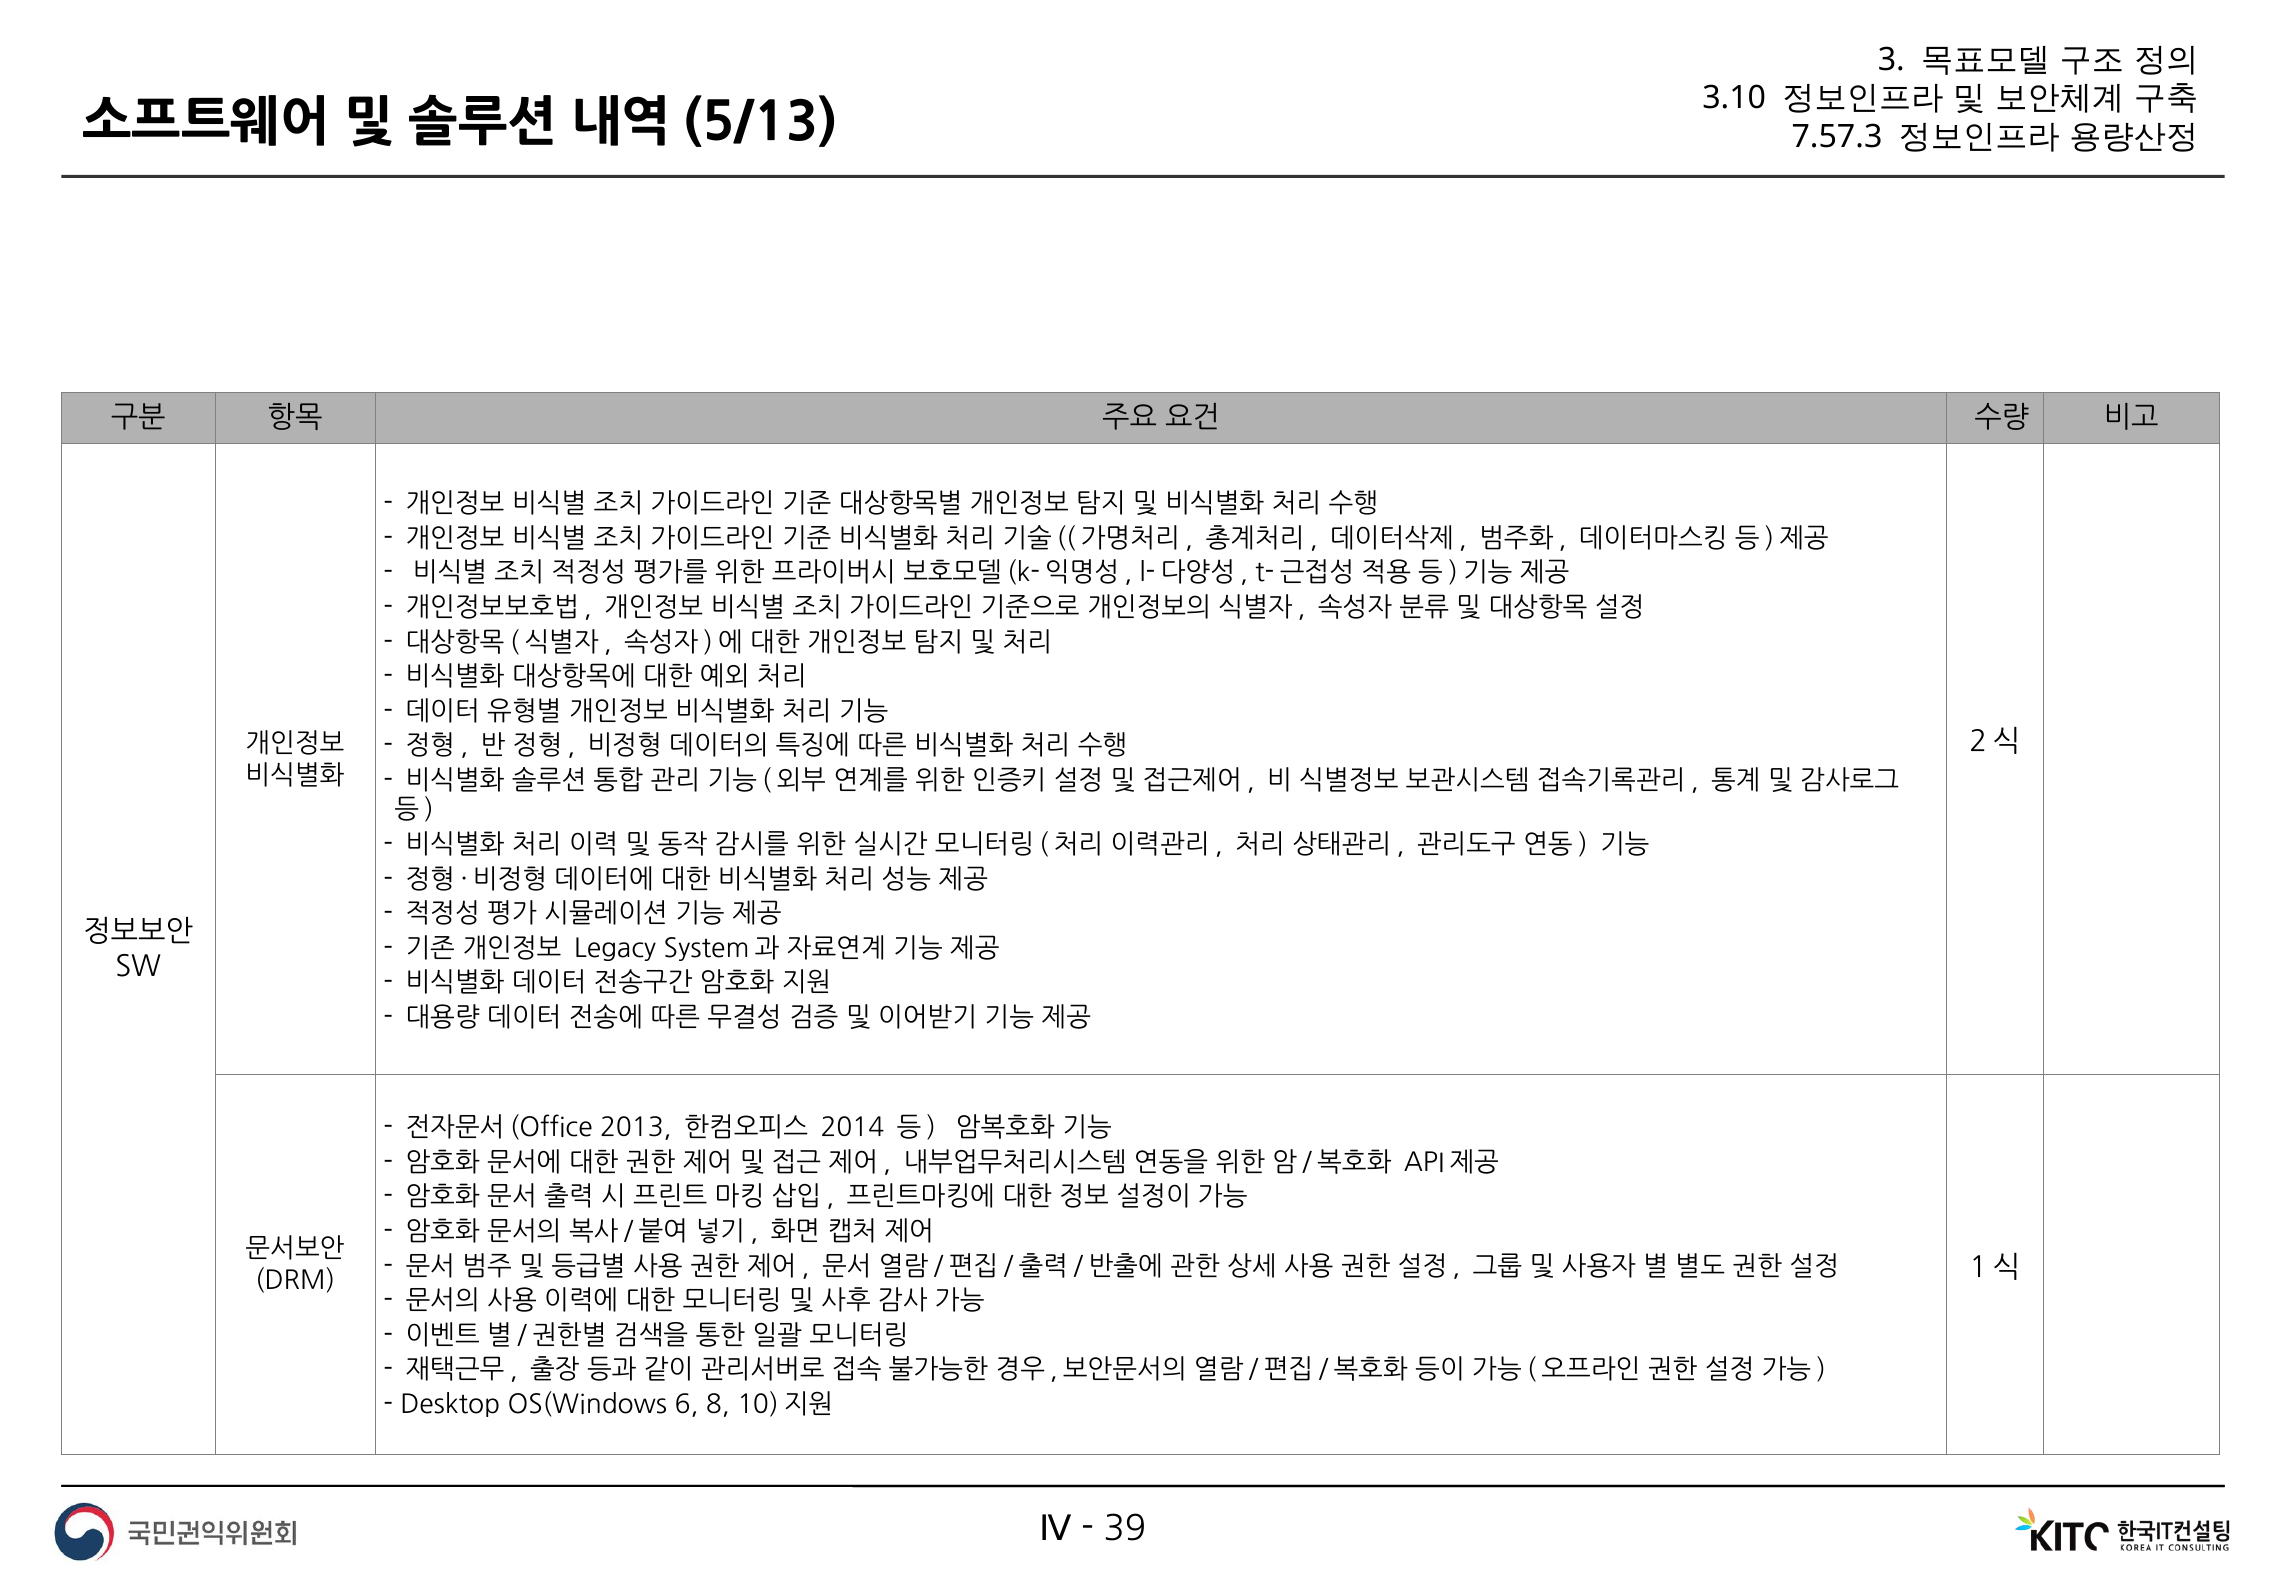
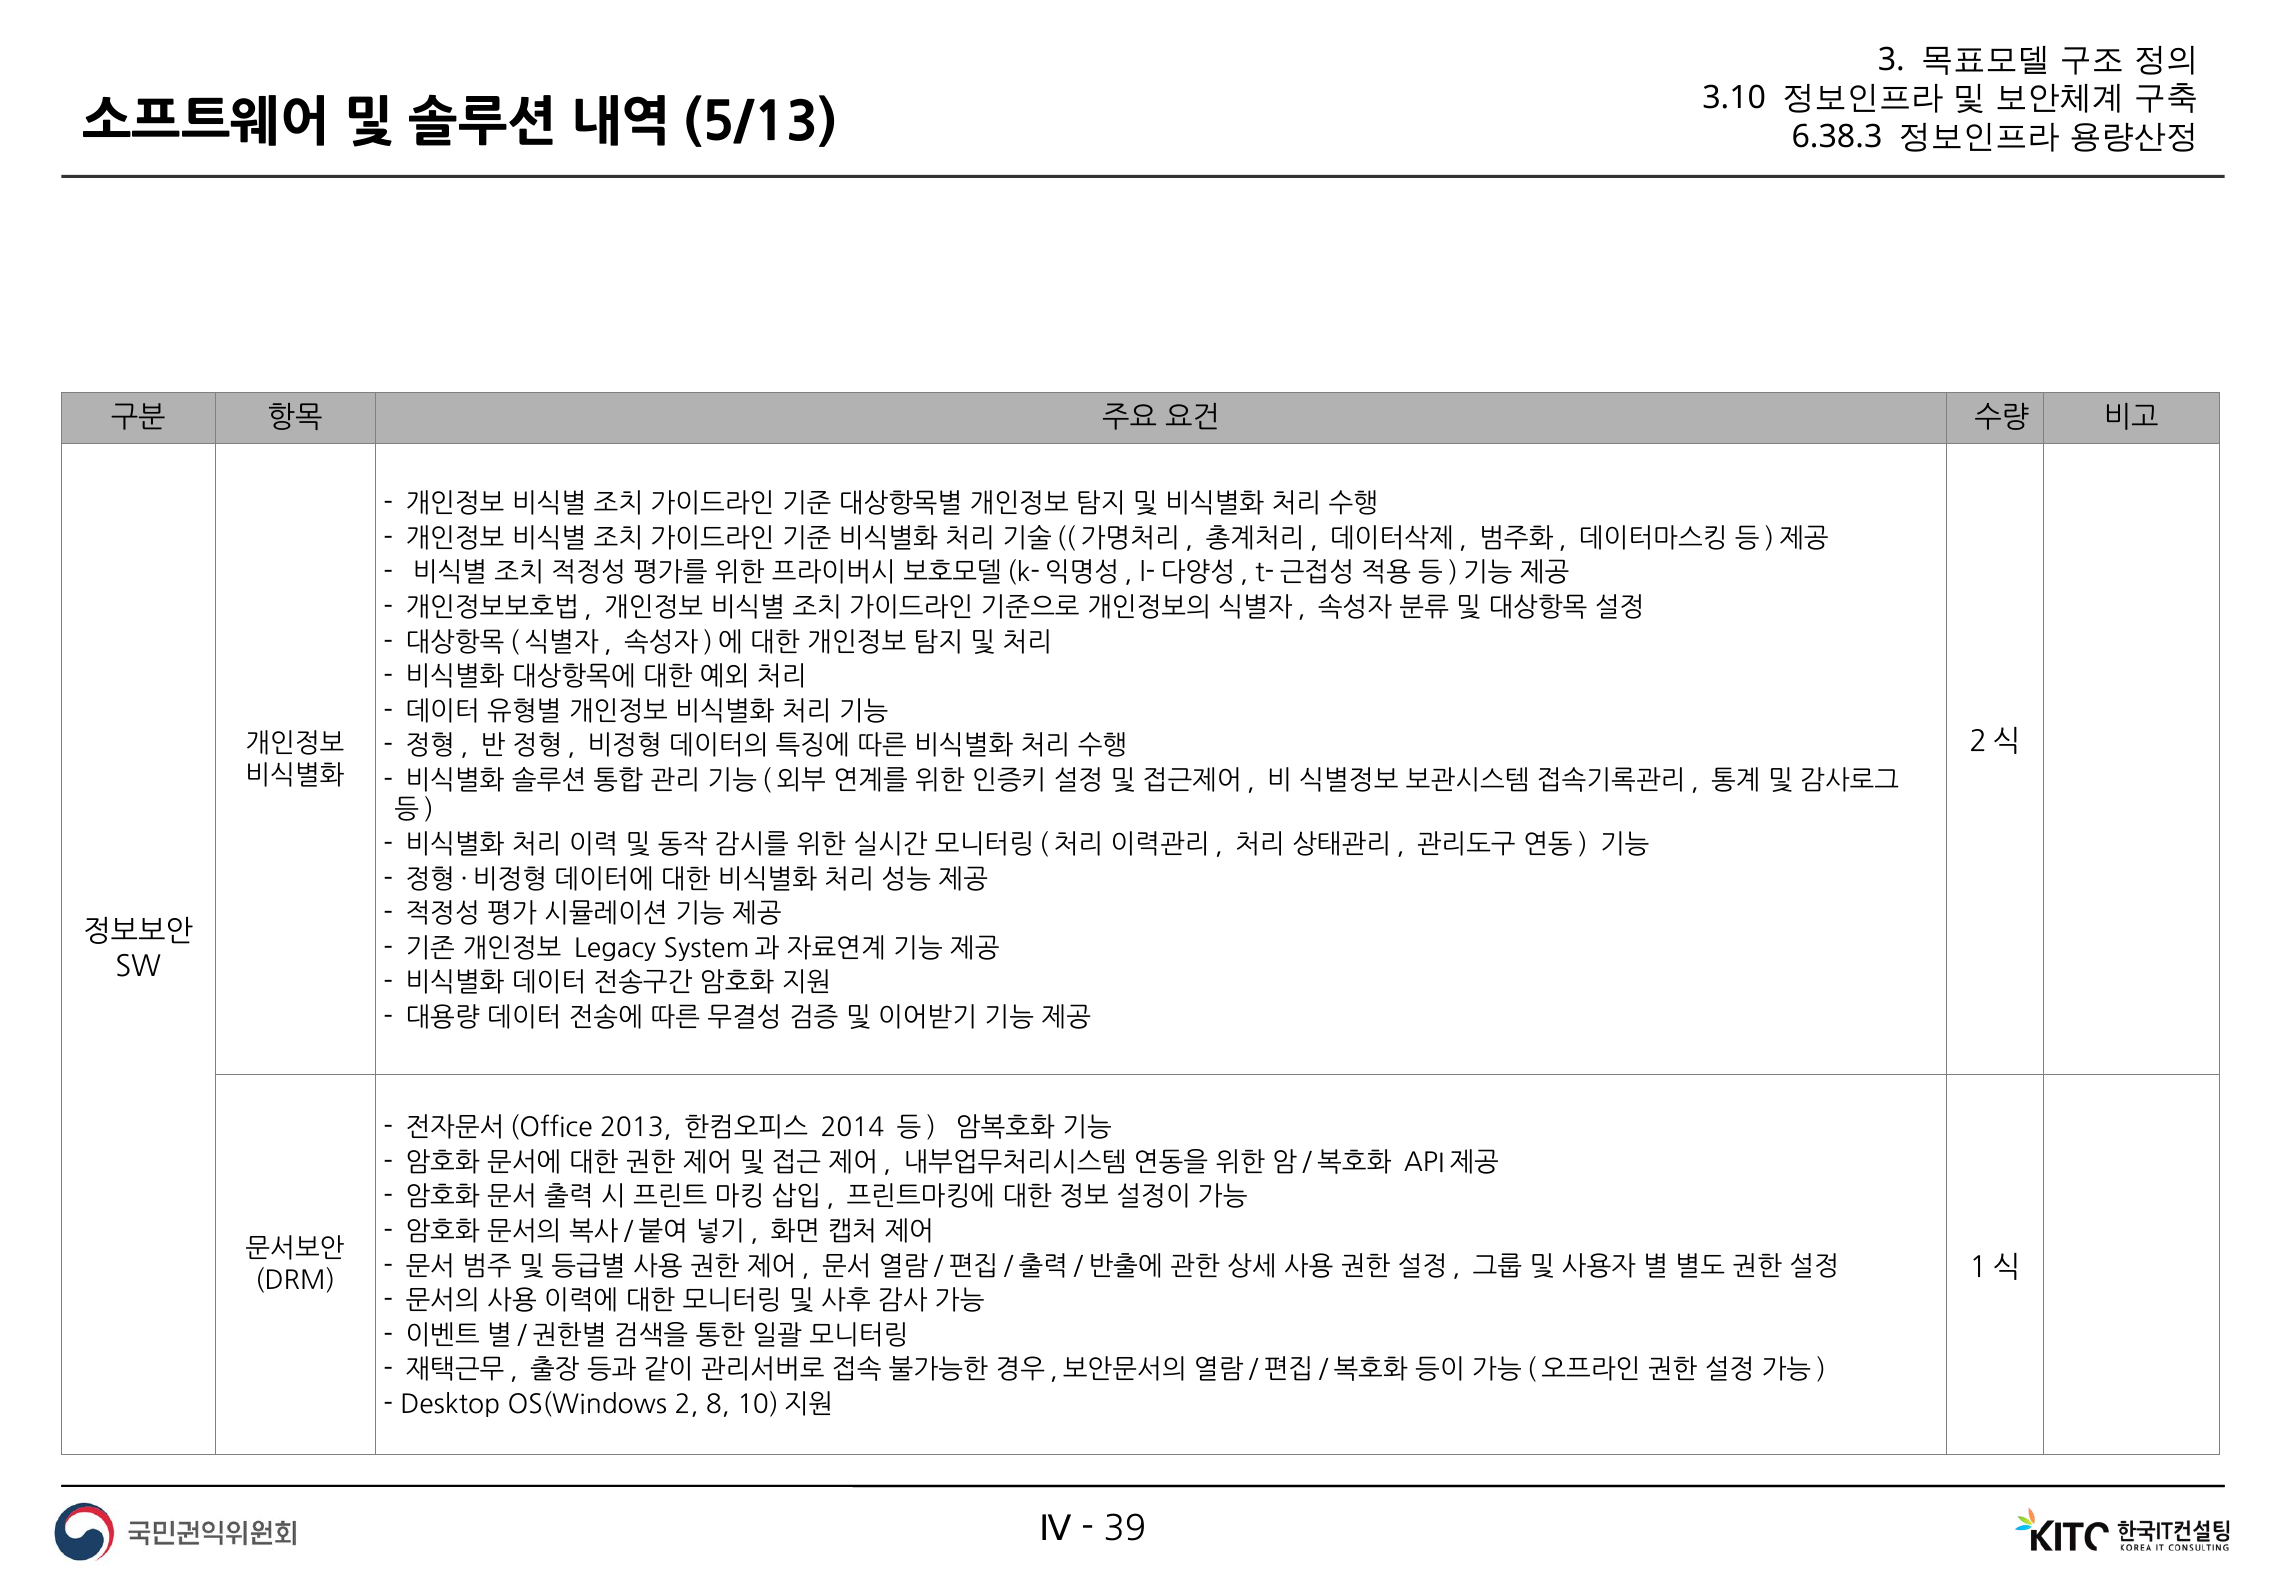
7.57.3: 7.57.3 -> 6.38.3 (1837, 137)
6: 6 -> 2 (687, 1404)
